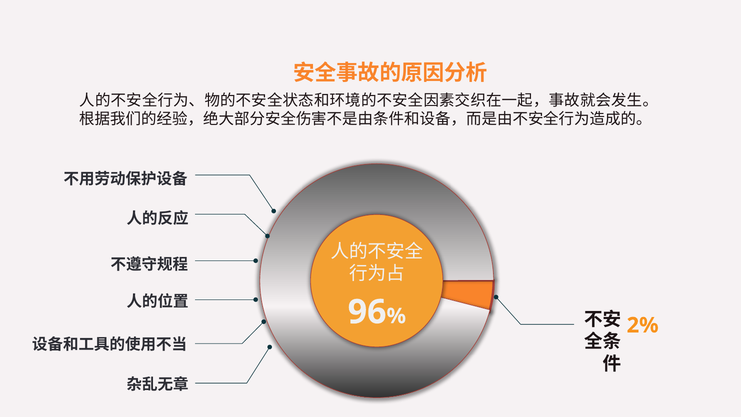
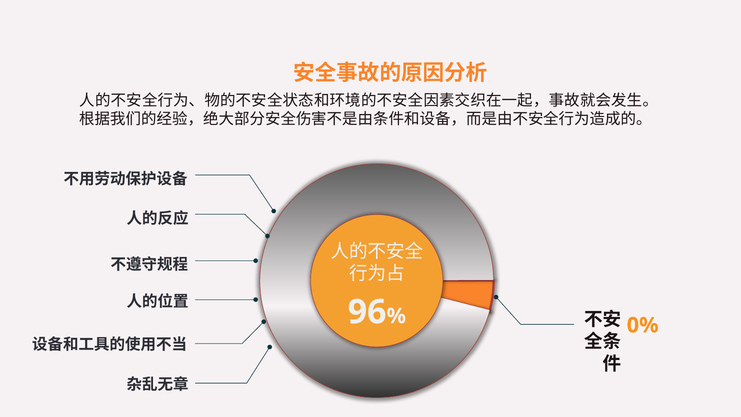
2%: 2% -> 0% (643, 325)
